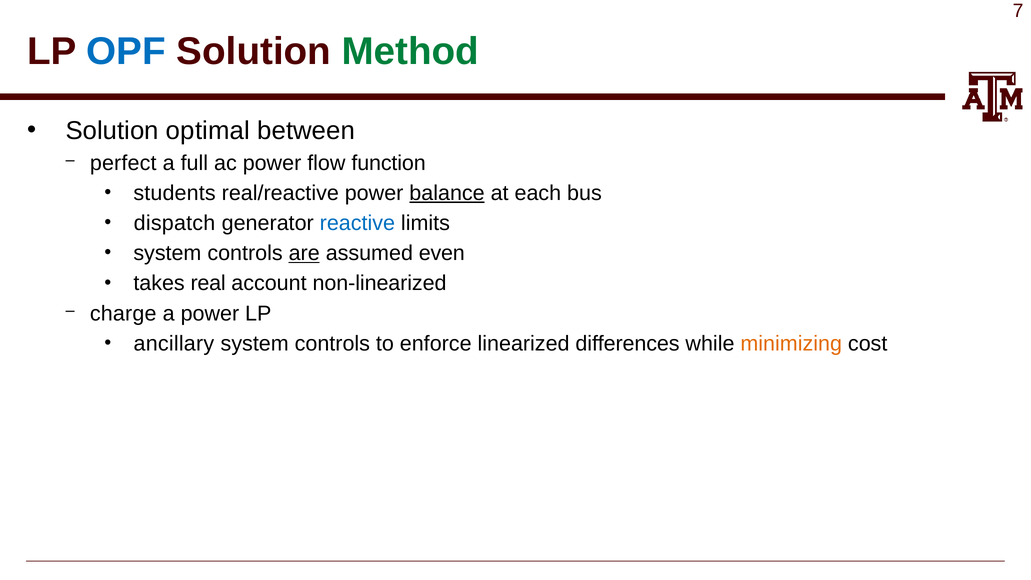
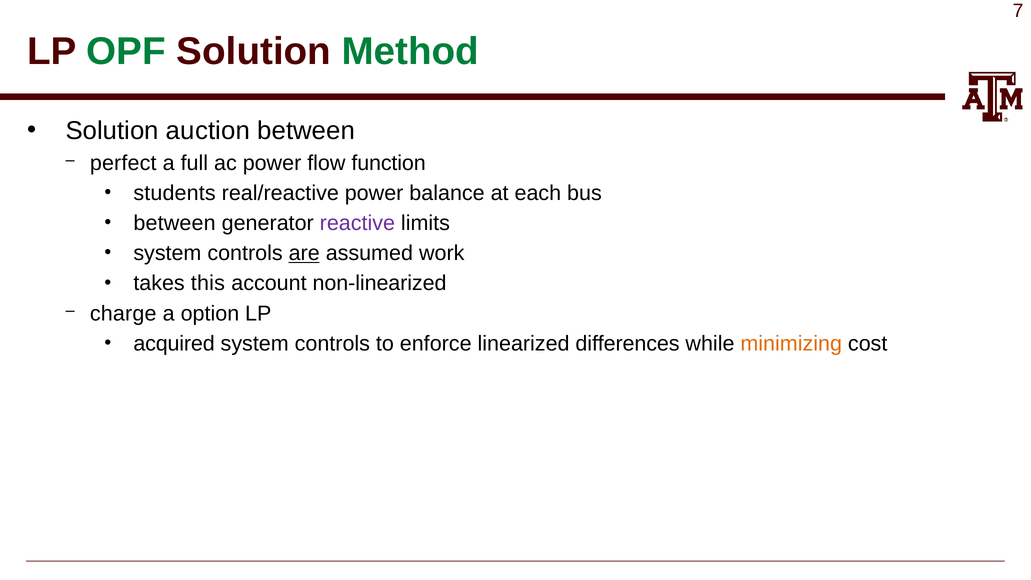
OPF colour: blue -> green (126, 51)
optimal: optimal -> auction (208, 131)
balance underline: present -> none (447, 193)
dispatch: dispatch -> between (175, 223)
reactive colour: blue -> purple (357, 223)
even: even -> work (442, 253)
real: real -> this (208, 283)
a power: power -> option (210, 313)
ancillary: ancillary -> acquired (174, 343)
